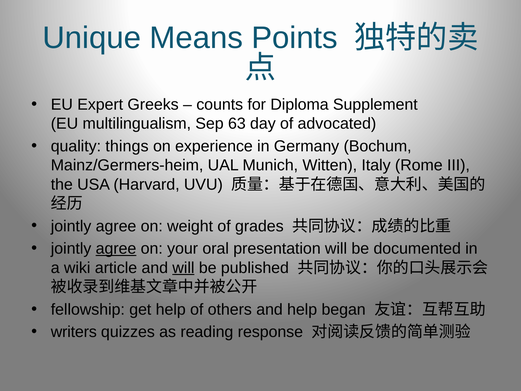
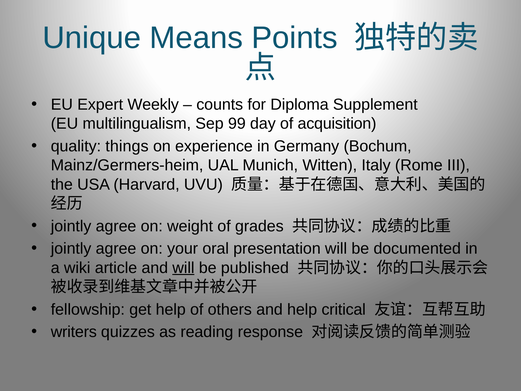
Greeks: Greeks -> Weekly (153, 104)
63: 63 -> 99 (237, 124)
advocated: advocated -> acquisition (337, 124)
agree underline: present -> none (116, 249)
began: began -> critical (344, 309)
